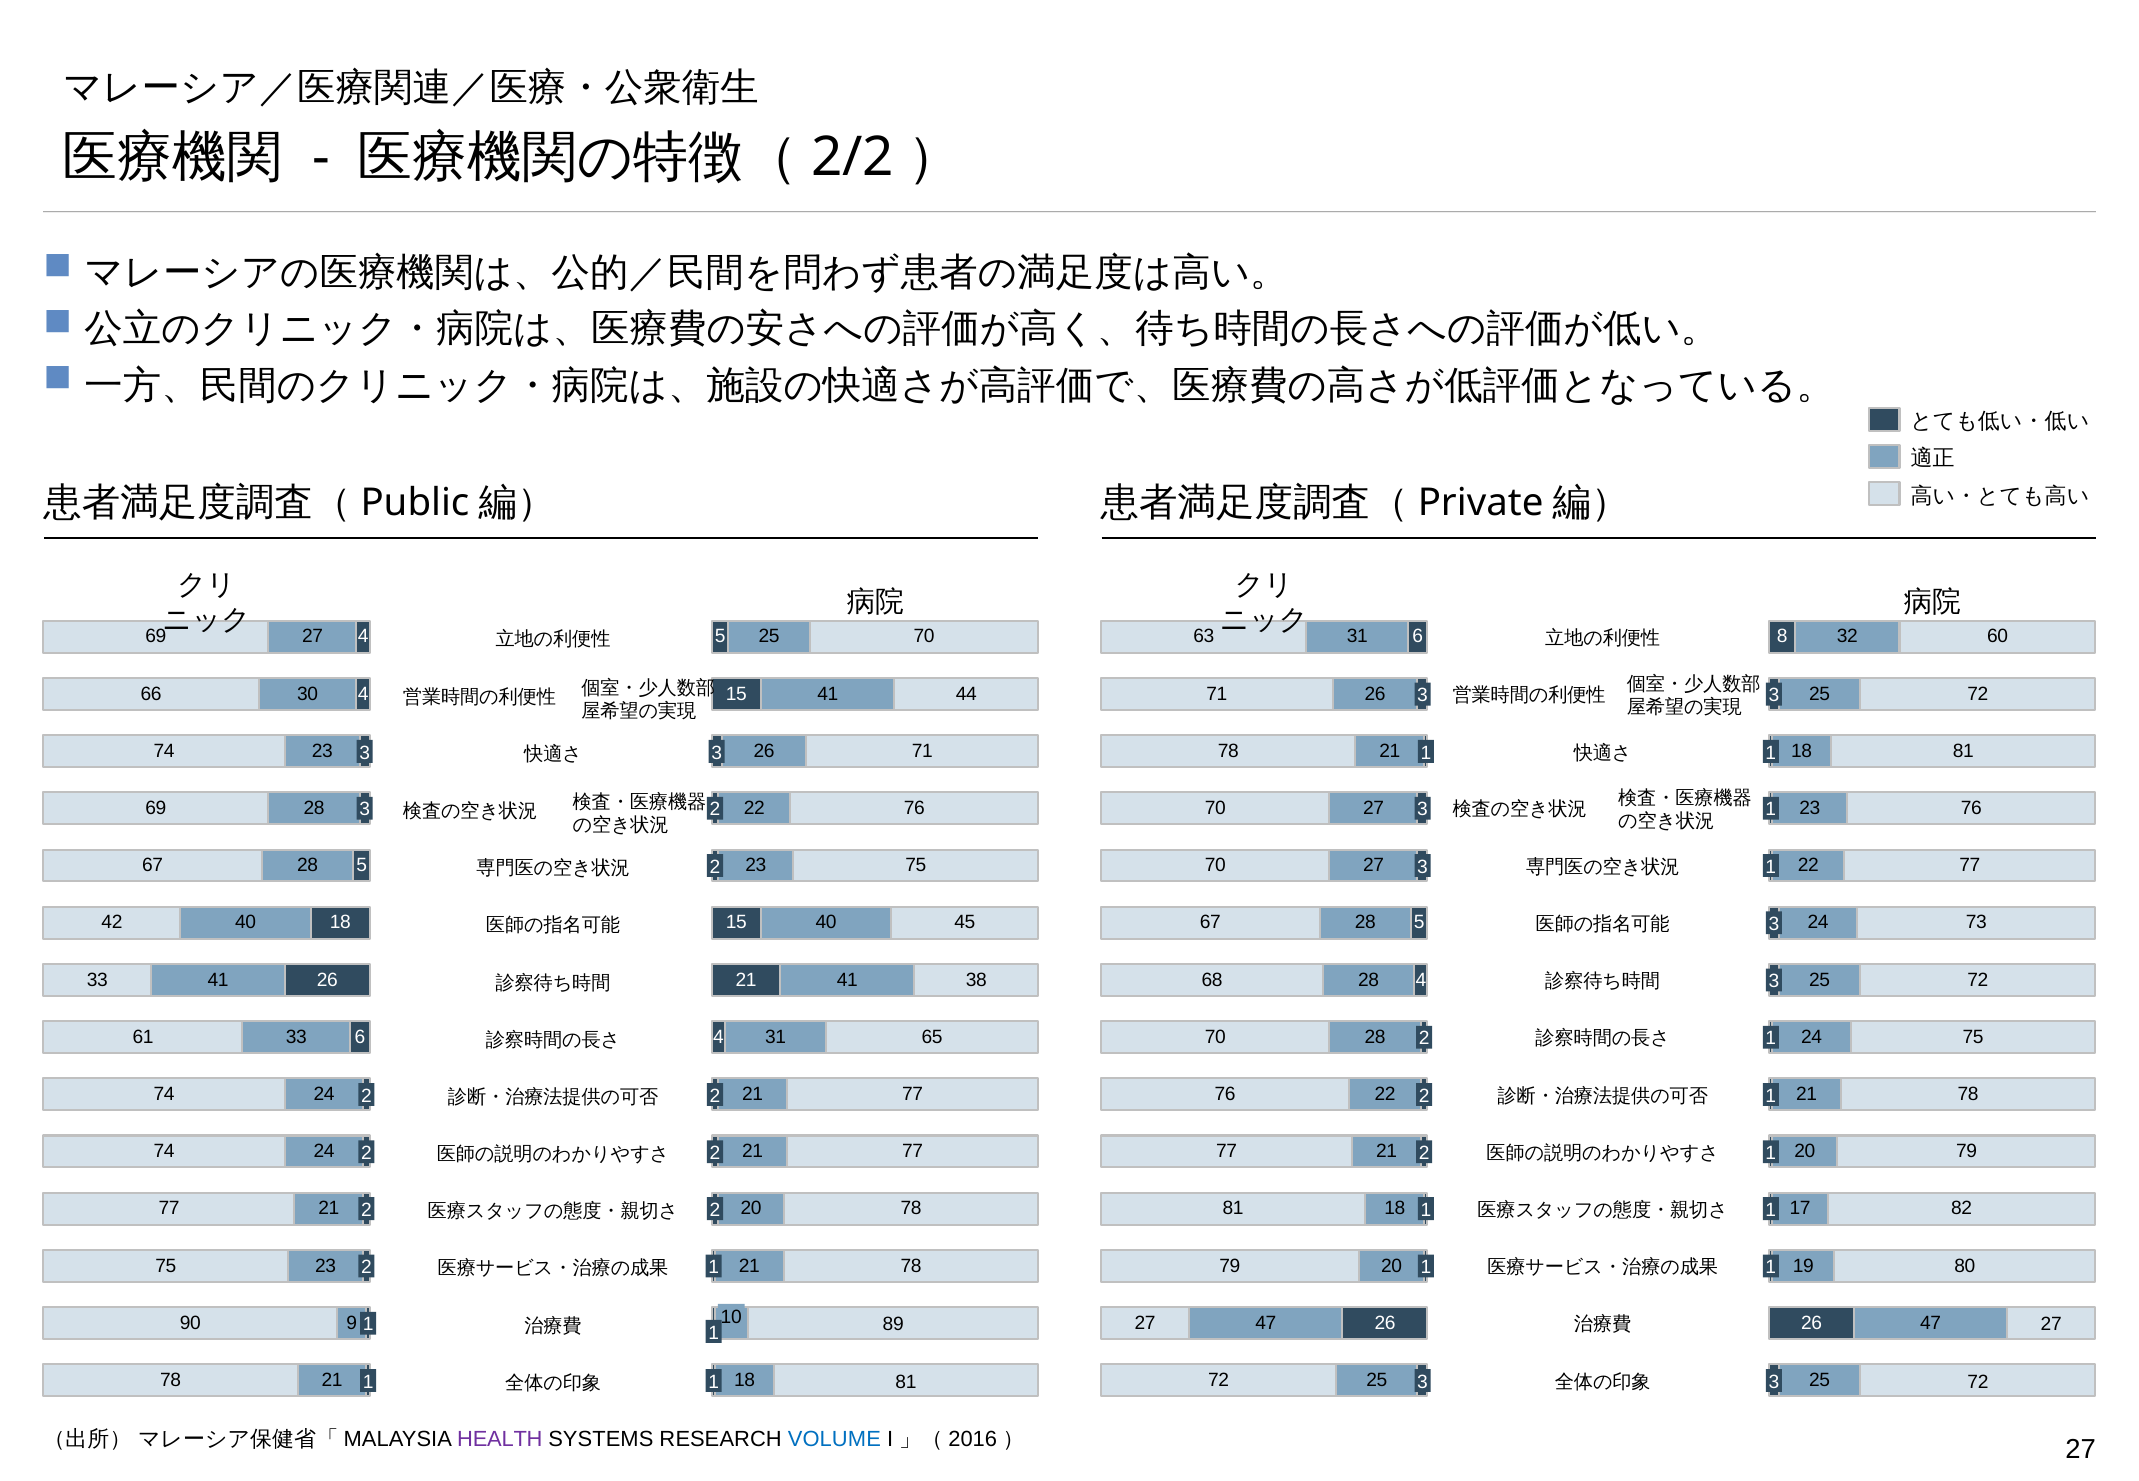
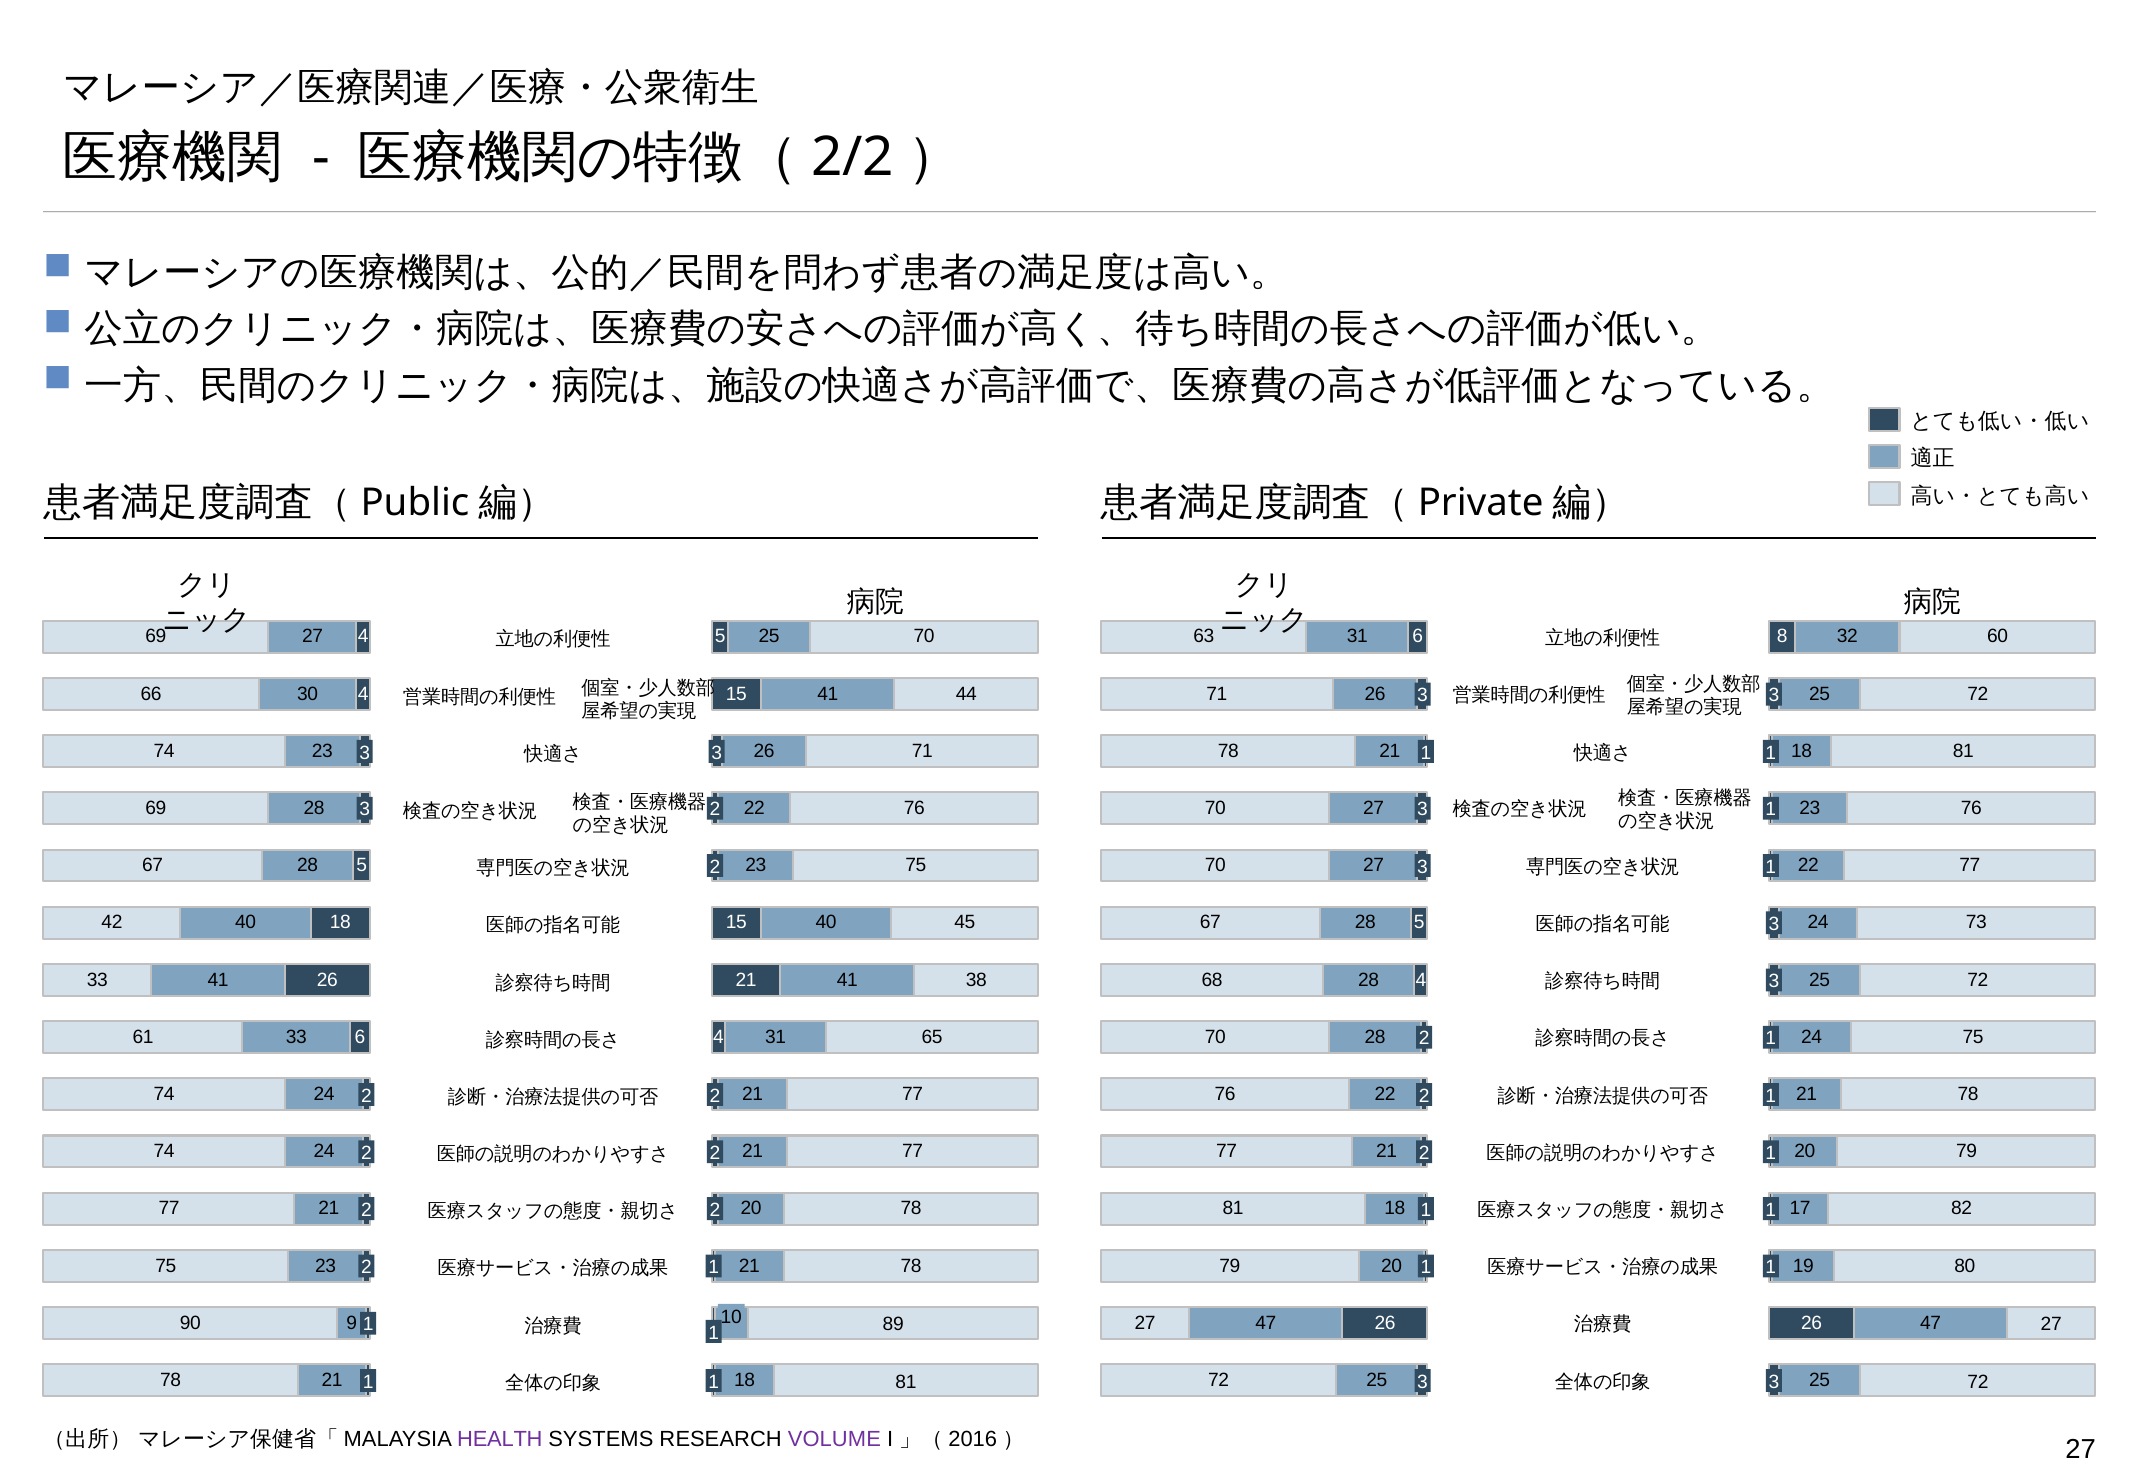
VOLUME colour: blue -> purple (834, 1439)
